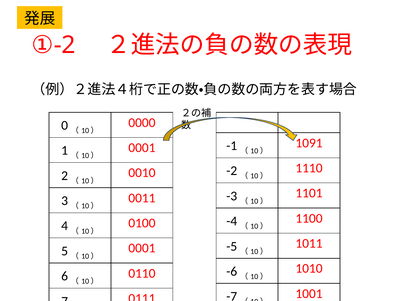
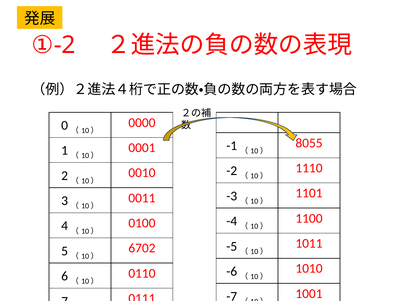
1091: 1091 -> 8055 (309, 143)
0001: 0001 -> 6702 (142, 249)
